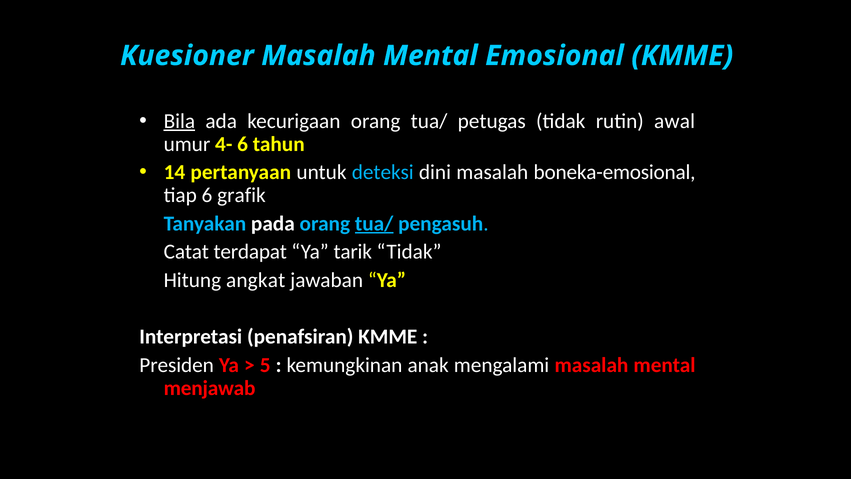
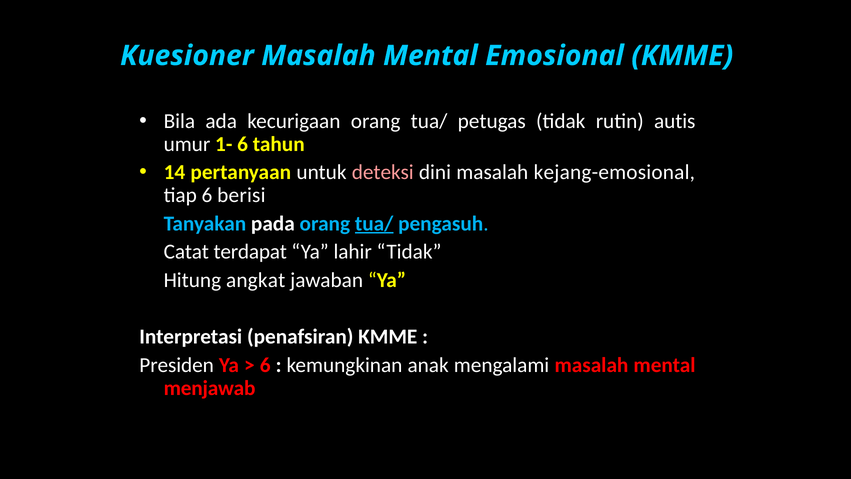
Bila underline: present -> none (179, 121)
awal: awal -> autis (675, 121)
4-: 4- -> 1- (224, 144)
deteksi colour: light blue -> pink (383, 172)
boneka-emosional: boneka-emosional -> kejang-emosional (614, 172)
grafik: grafik -> berisi (241, 195)
tarik: tarik -> lahir (353, 252)
5: 5 -> 6 (265, 365)
